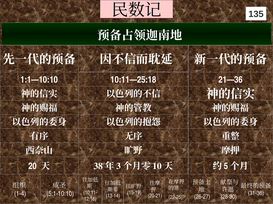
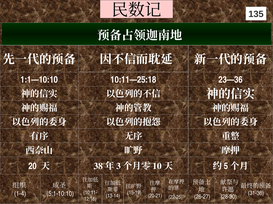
21—36: 21—36 -> 23—36 (231, 80)
